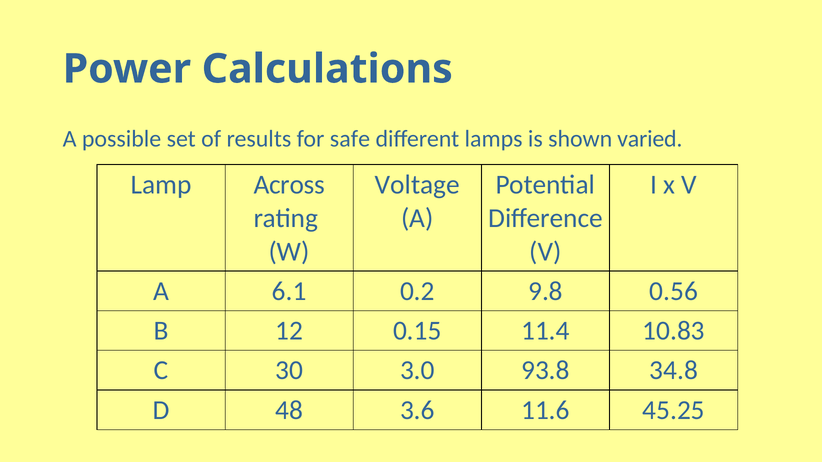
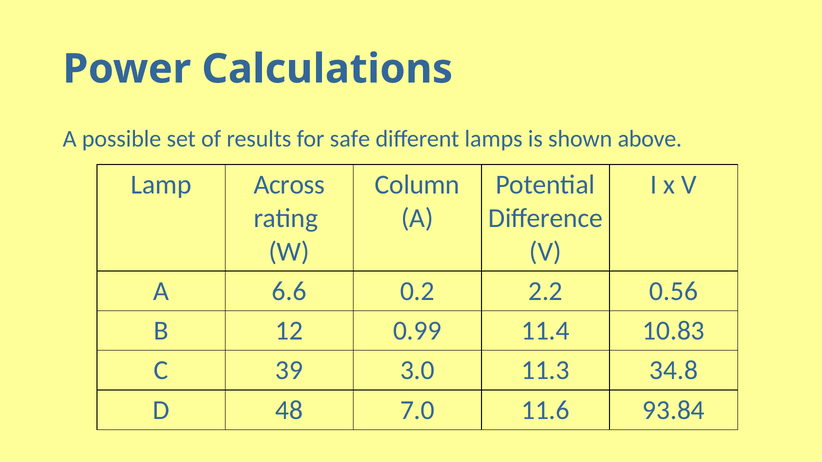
varied: varied -> above (650, 139)
Voltage: Voltage -> Column (417, 185)
6.1: 6.1 -> 6.6 (289, 291)
9.8: 9.8 -> 2.2 (545, 291)
0.15: 0.15 -> 0.99 (417, 331)
30: 30 -> 39 (289, 371)
93.8: 93.8 -> 11.3 (546, 371)
3.6: 3.6 -> 7.0 (417, 410)
45.25: 45.25 -> 93.84 (674, 410)
